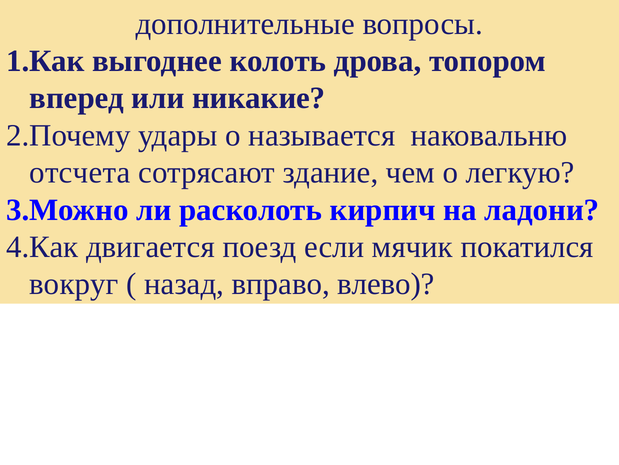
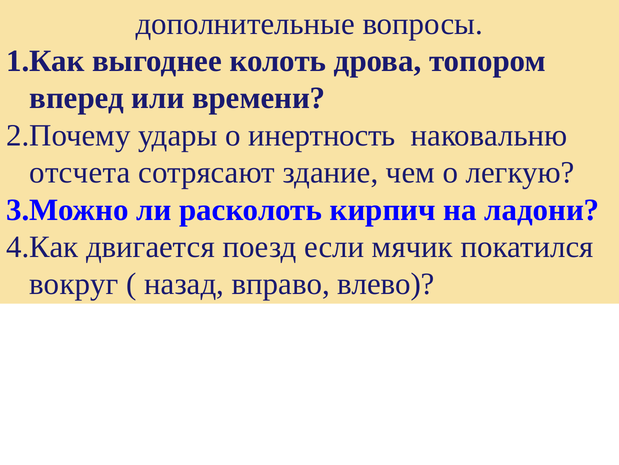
никакие: никакие -> времени (259, 98)
называется: называется -> инертность (322, 135)
